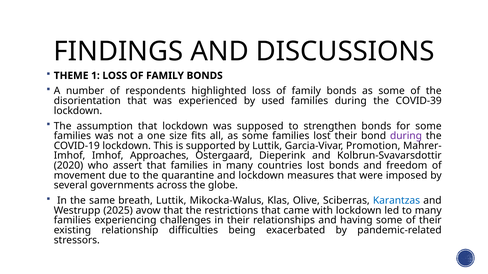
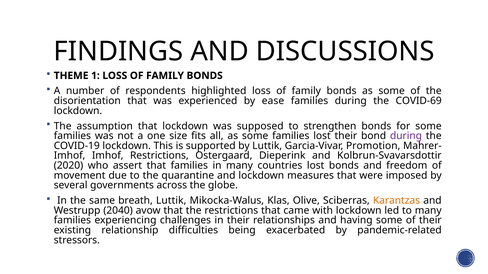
used: used -> ease (273, 101)
COVID-39: COVID-39 -> COVID-69 (419, 101)
Imhof Approaches: Approaches -> Restrictions (159, 156)
Karantzas colour: blue -> orange (397, 201)
2025: 2025 -> 2040 (118, 211)
